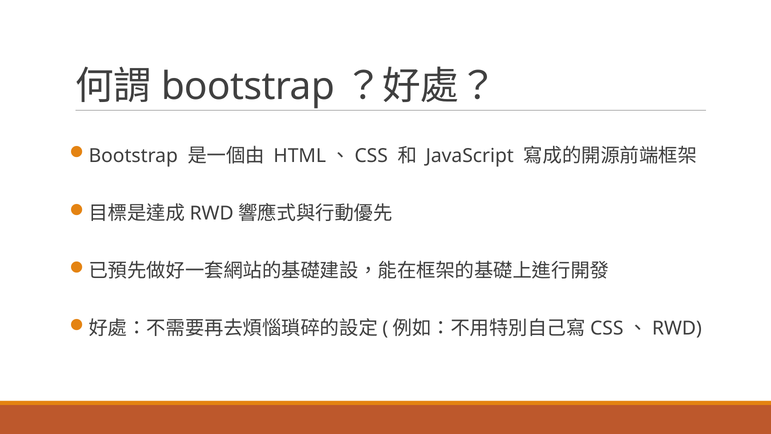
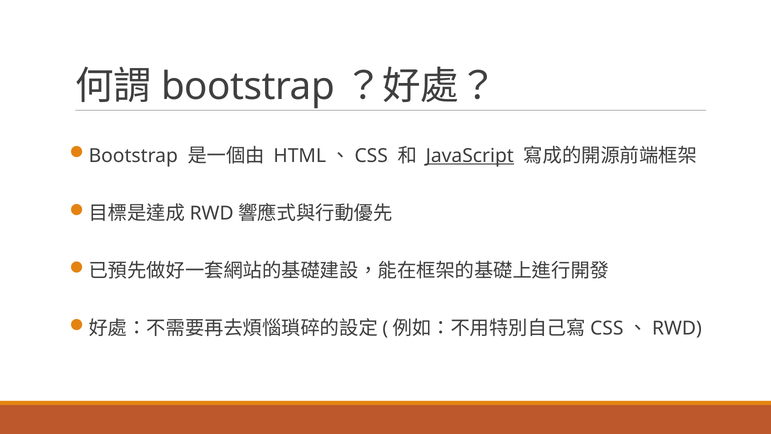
JavaScript underline: none -> present (470, 156)
